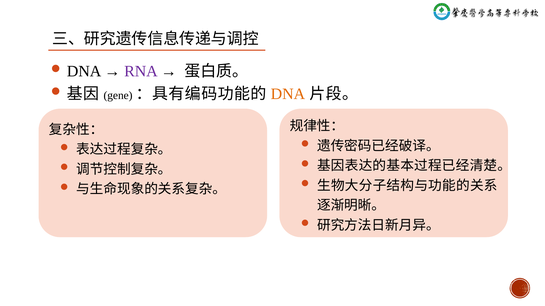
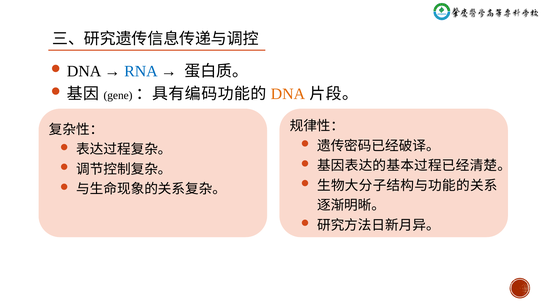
RNA colour: purple -> blue (141, 71)
